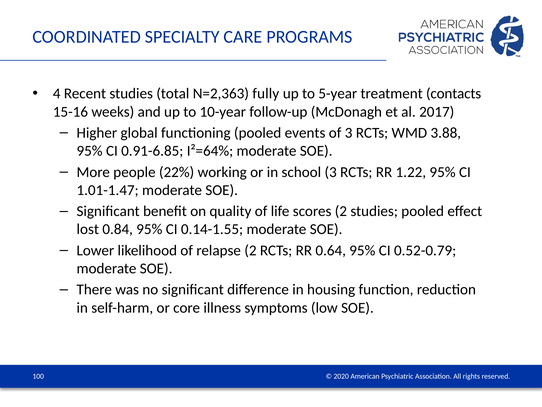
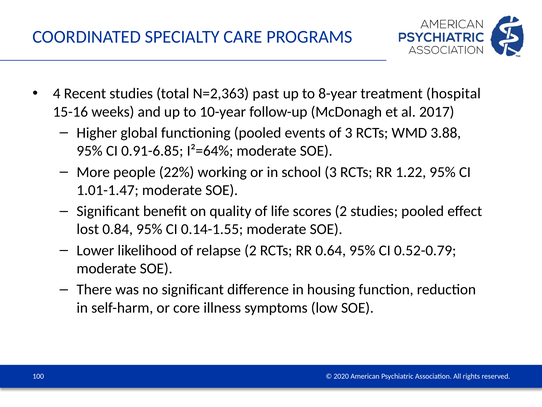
fully: fully -> past (266, 94)
5-year: 5-year -> 8-year (338, 94)
contacts: contacts -> hospital (453, 94)
